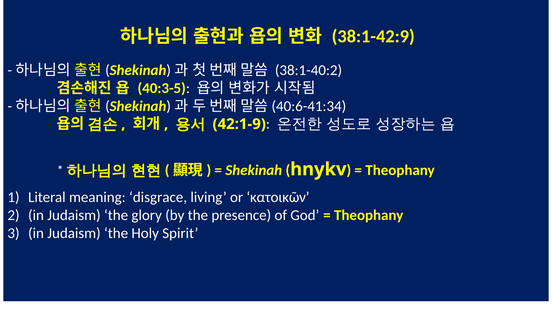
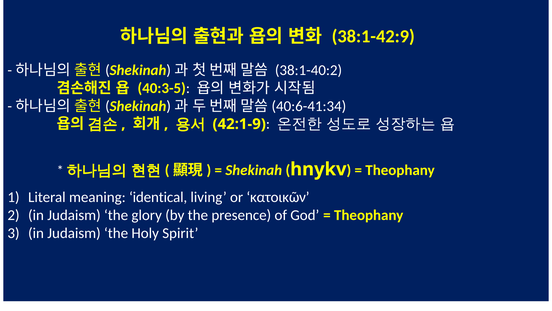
disgrace: disgrace -> identical (158, 197)
